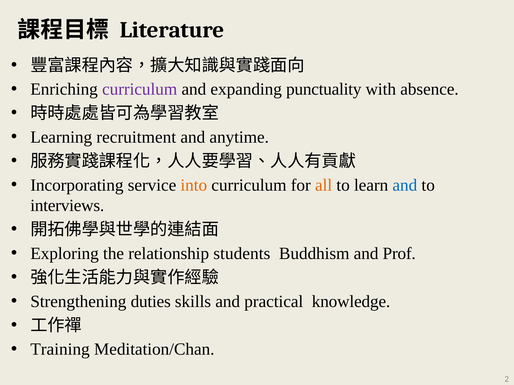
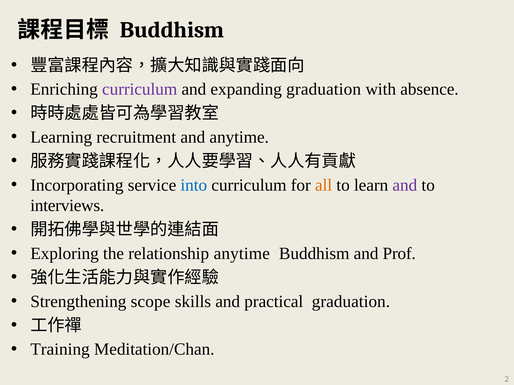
Literature: Literature -> Buddhism (172, 30)
expanding punctuality: punctuality -> graduation (324, 89)
into colour: orange -> blue (194, 185)
and colour: blue -> purple (405, 185)
relationship students: students -> anytime (242, 254)
duties: duties -> scope (151, 302)
practical knowledge: knowledge -> graduation (351, 302)
